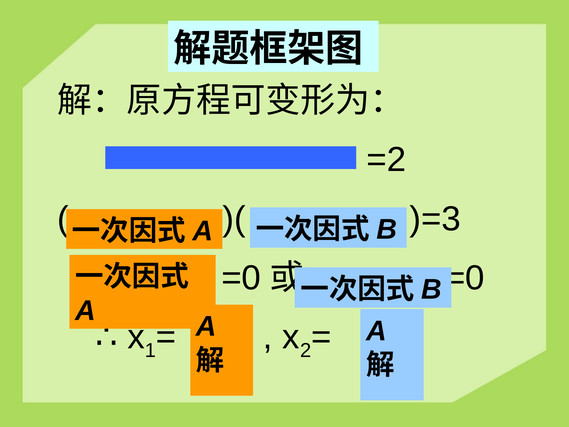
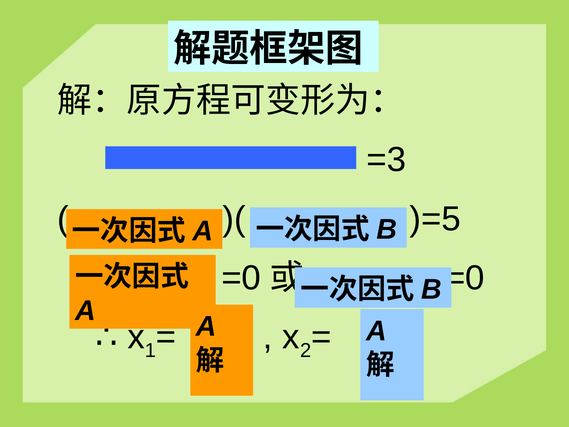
=2: =2 -> =3 (386, 160)
)=3: )=3 -> )=5 (435, 219)
